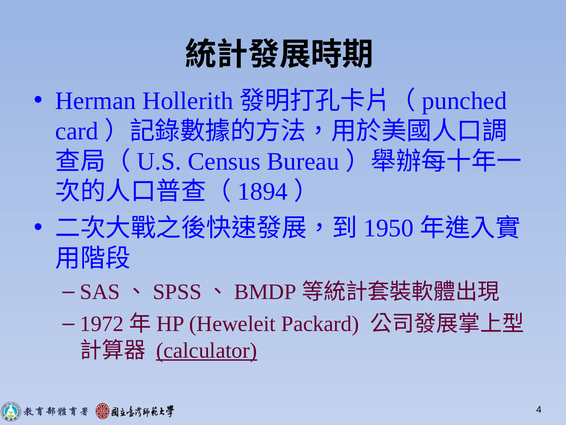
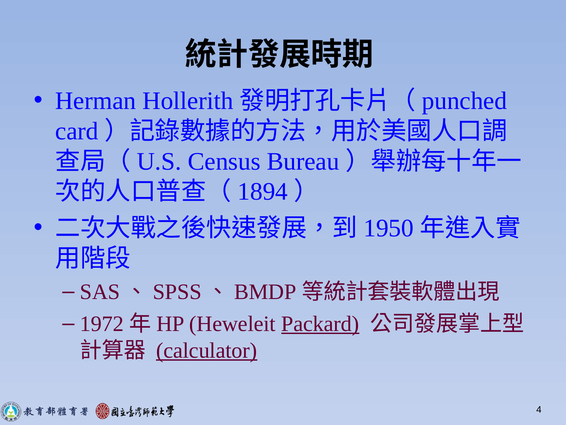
Packard underline: none -> present (320, 324)
